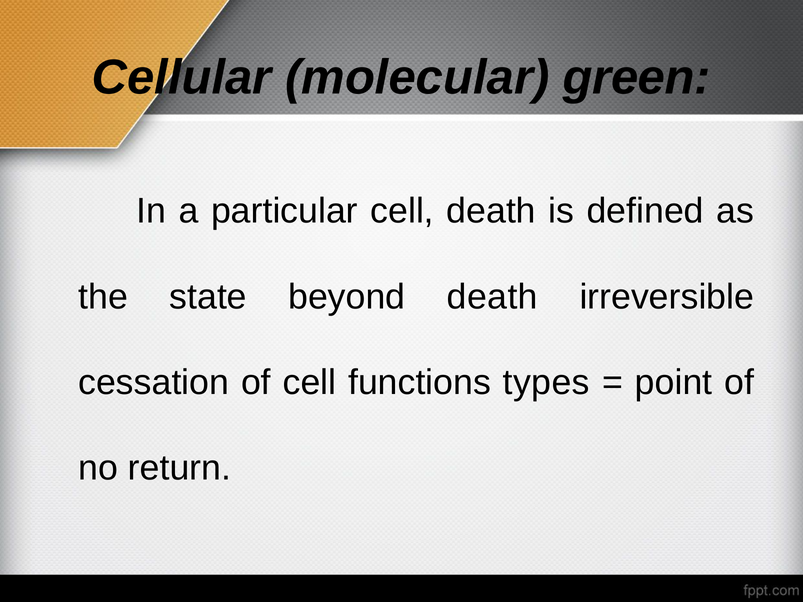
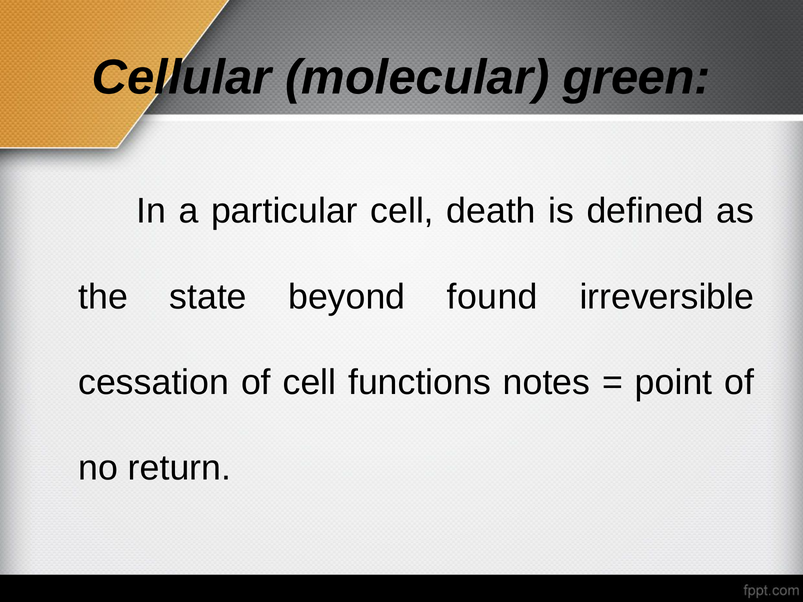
beyond death: death -> found (492, 297)
types: types -> notes (547, 383)
